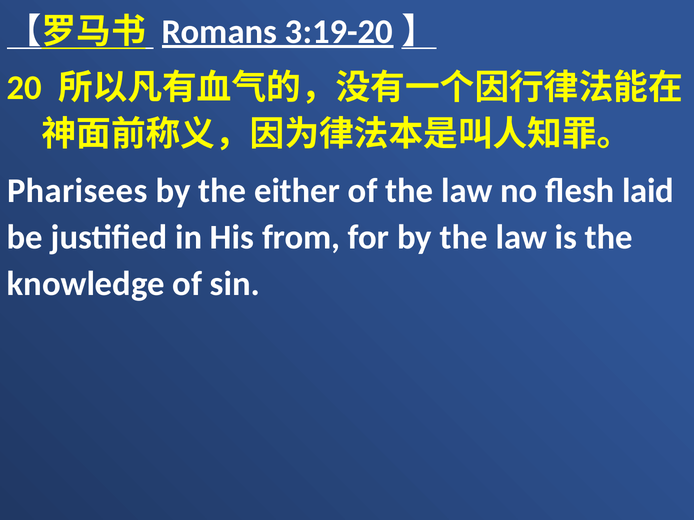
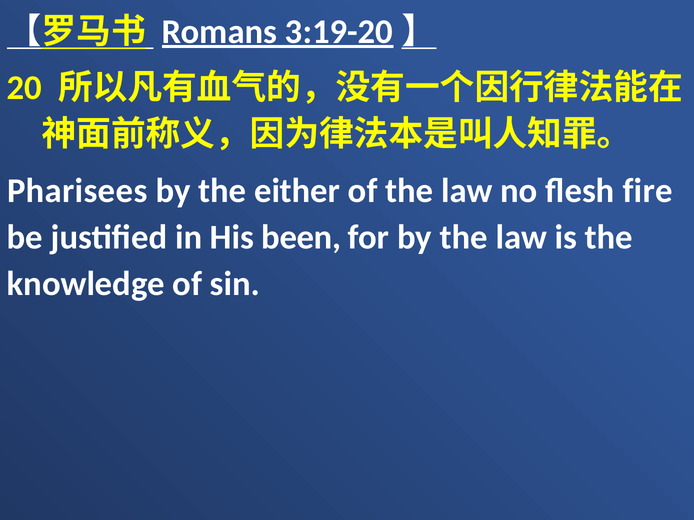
laid: laid -> fire (648, 191)
from: from -> been (301, 237)
